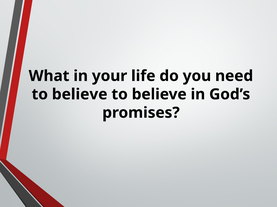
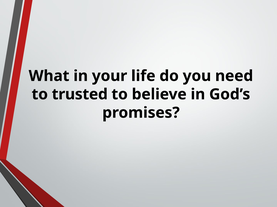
believe: believe -> trusted (80, 95)
